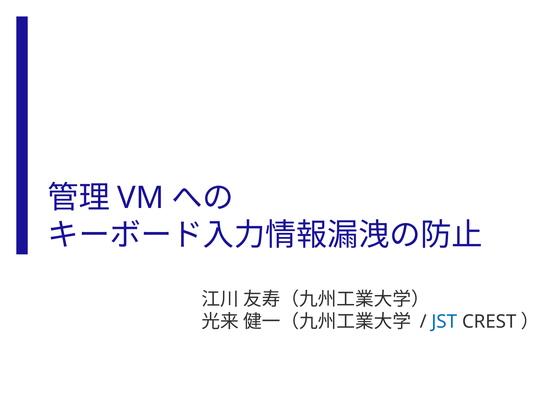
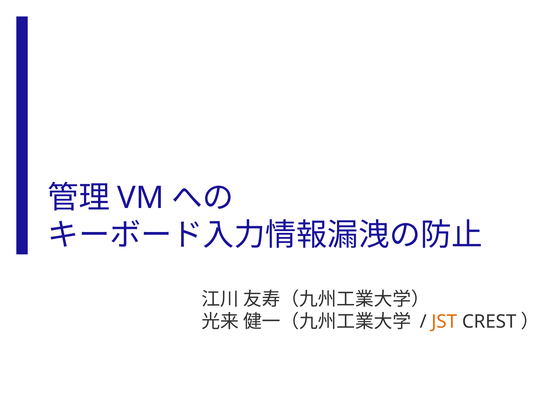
JST colour: blue -> orange (444, 322)
